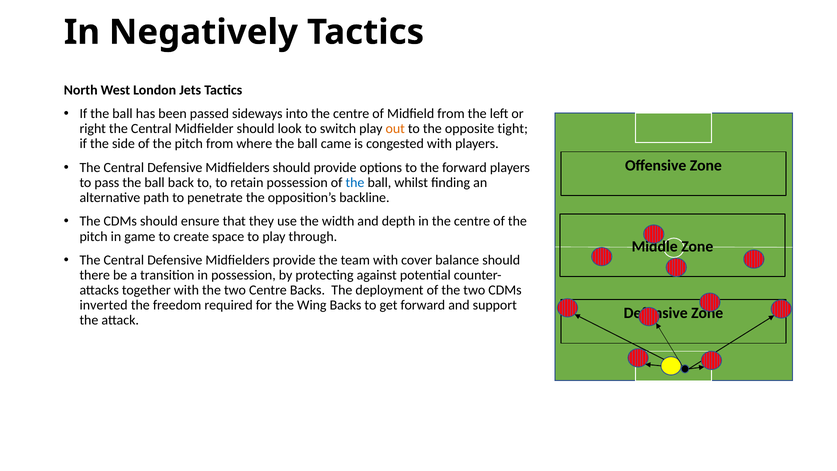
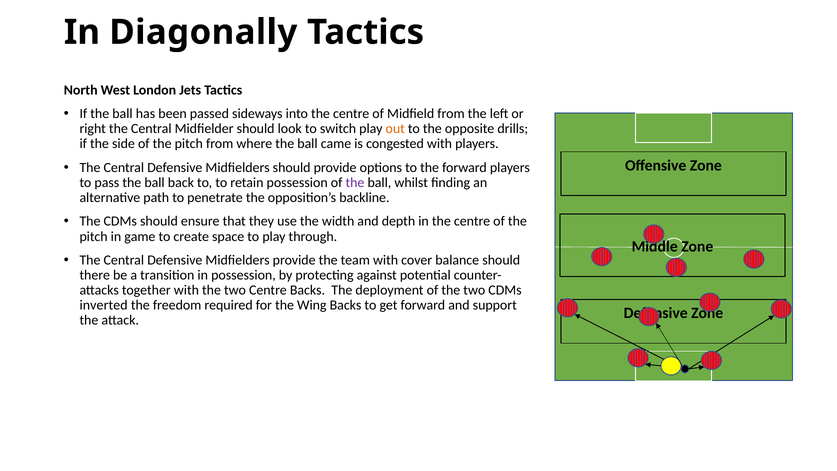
Negatively: Negatively -> Diagonally (203, 32)
tight: tight -> drills (513, 129)
the colour: blue -> purple (355, 183)
